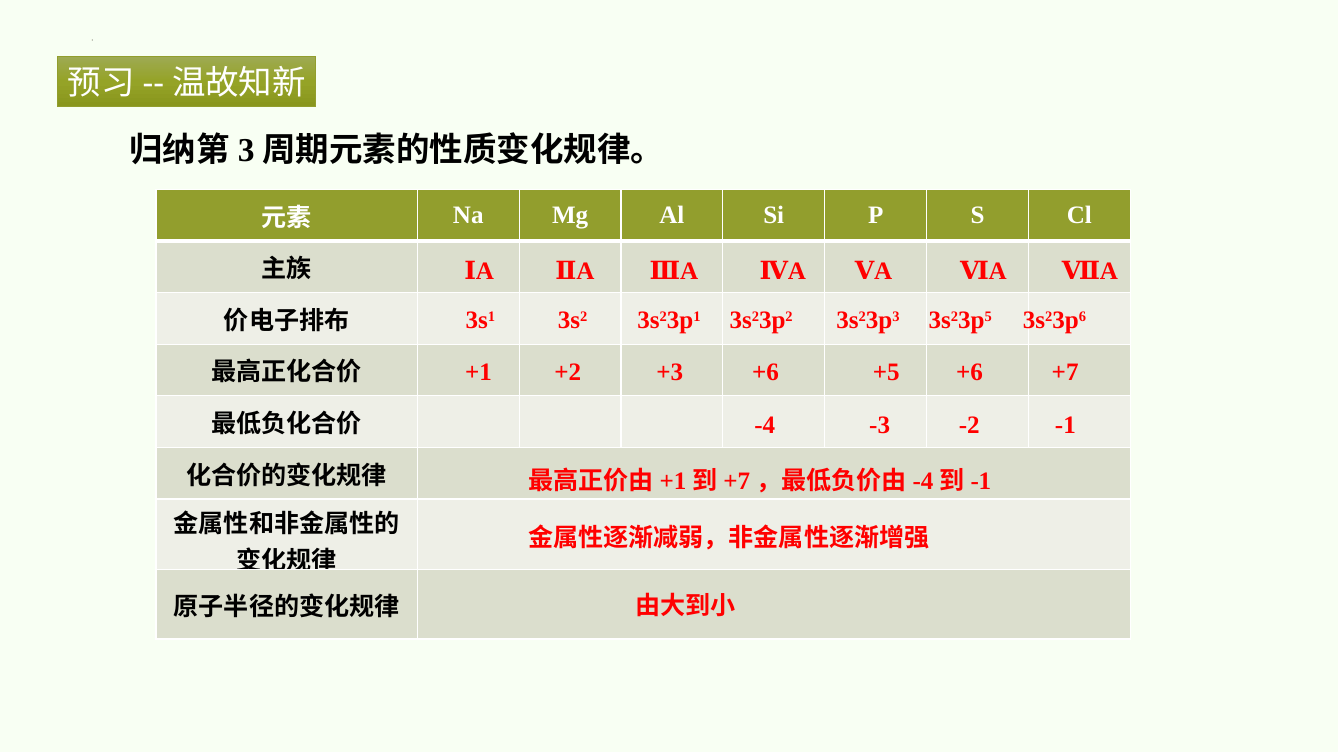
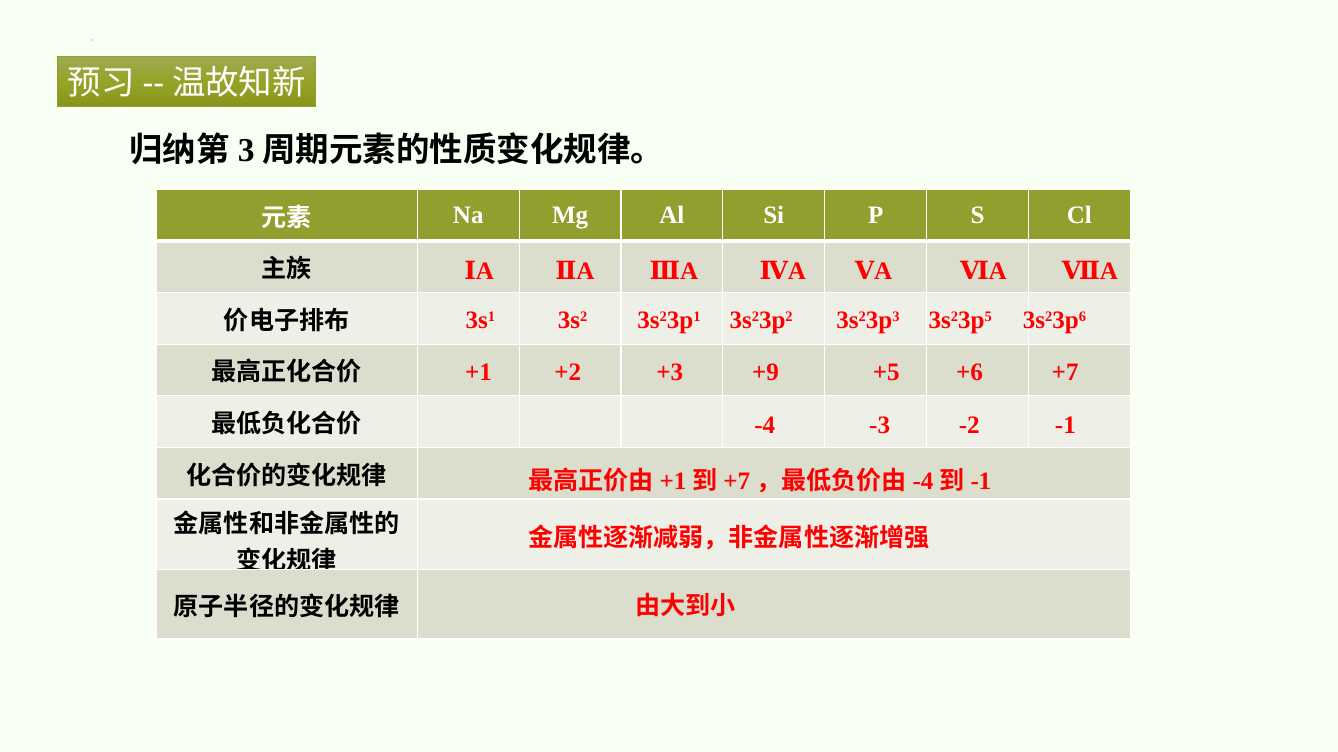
+3 +6: +6 -> +9 (766, 373)
